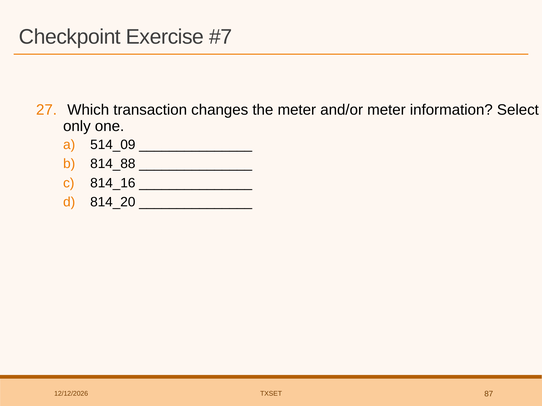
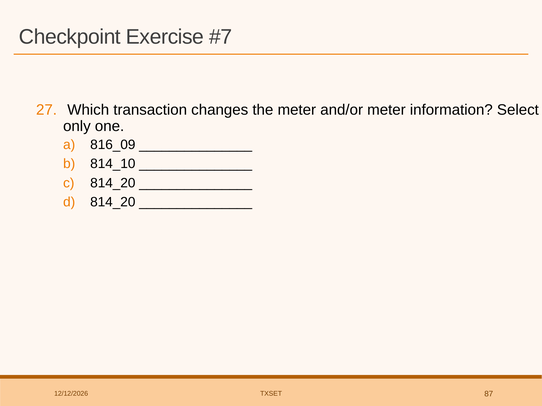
514_09: 514_09 -> 816_09 (113, 145)
814_88: 814_88 -> 814_10 (113, 164)
814_16: 814_16 -> 814_20 (113, 183)
